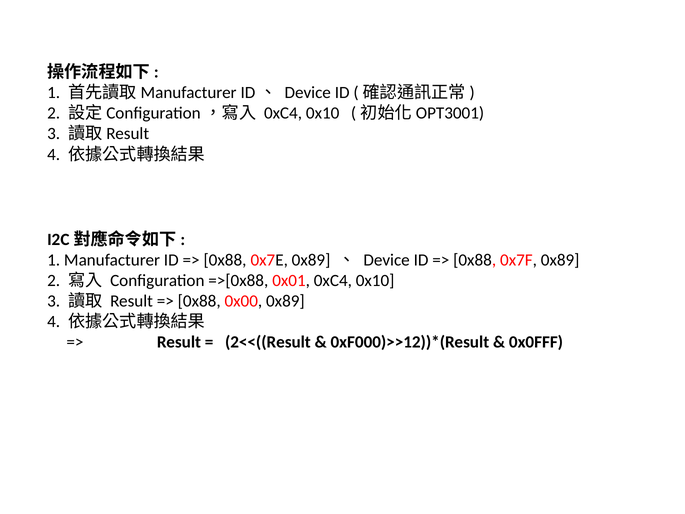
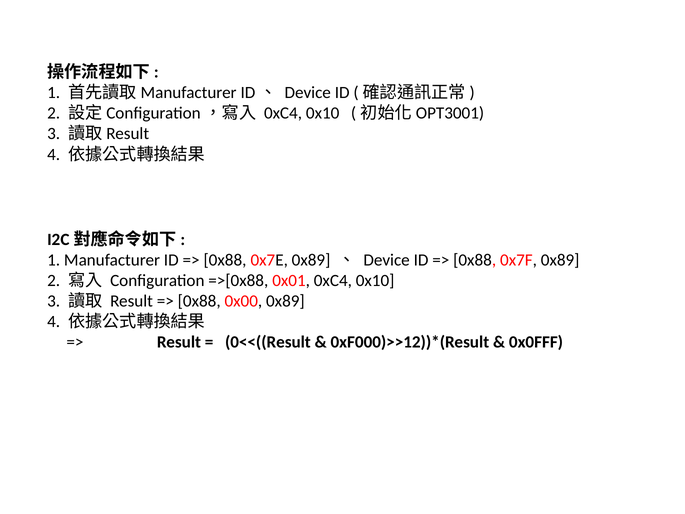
2<<((Result: 2<<((Result -> 0<<((Result (268, 342)
